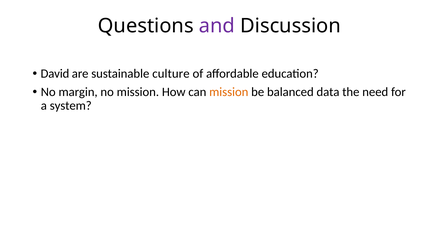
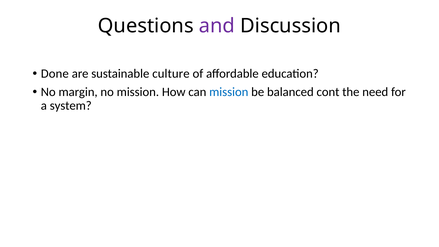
David: David -> Done (55, 74)
mission colour: orange -> blue (229, 92)
data: data -> cont (328, 92)
